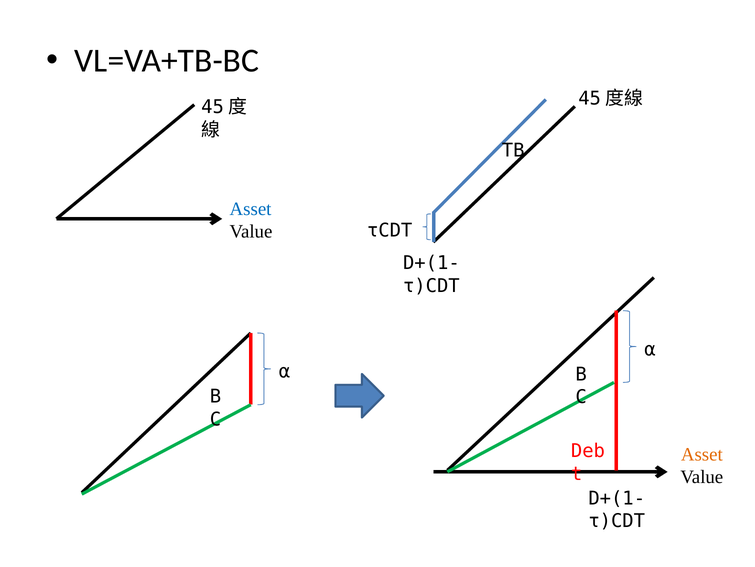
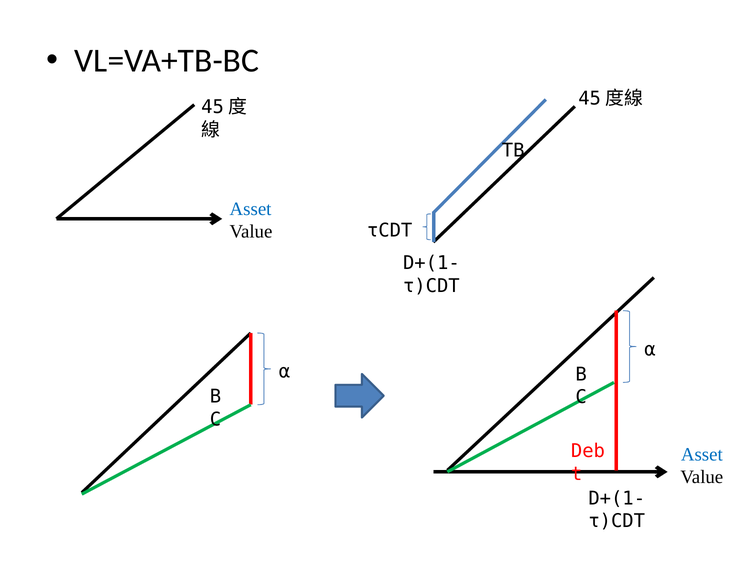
Asset colour: orange -> blue (702, 454)
